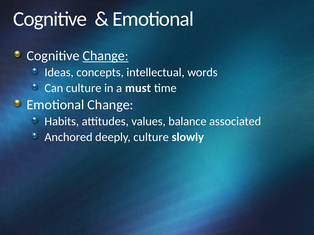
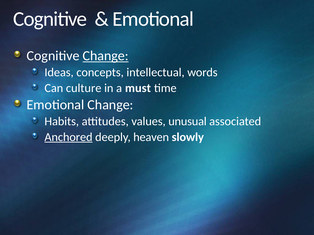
balance: balance -> unusual (187, 122)
Anchored underline: none -> present (68, 137)
deeply culture: culture -> heaven (151, 137)
